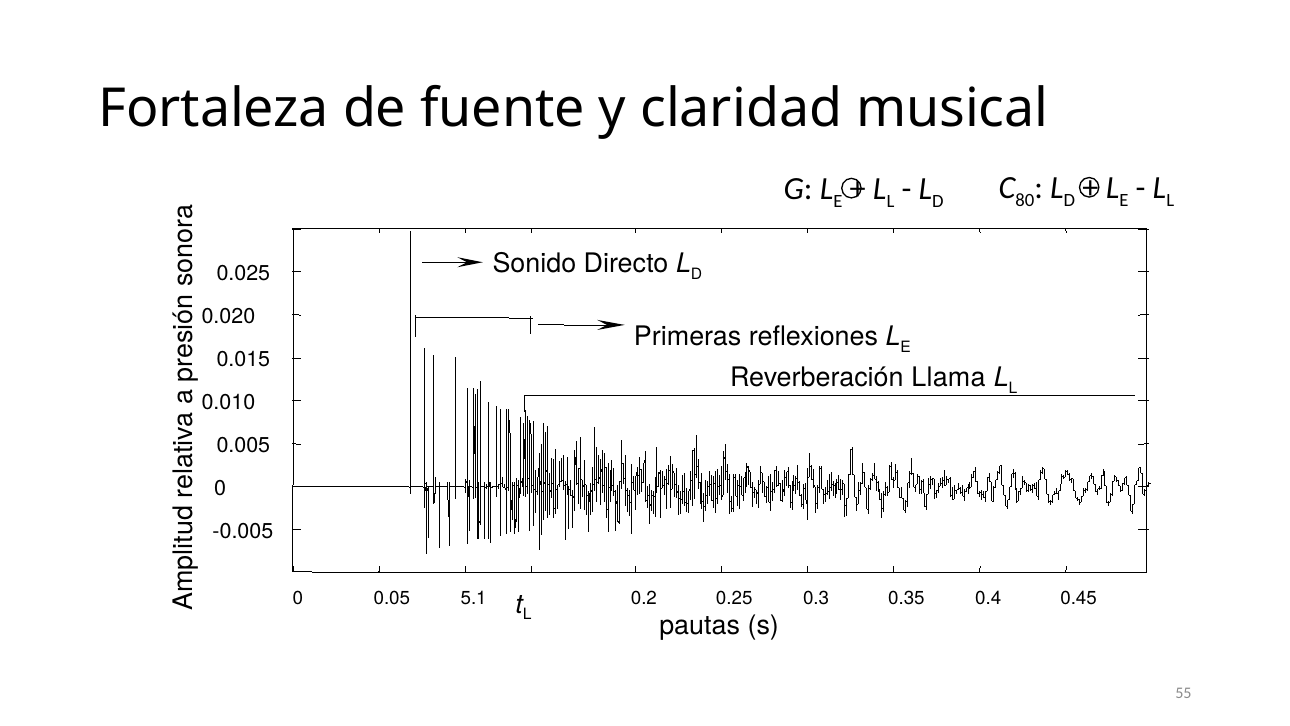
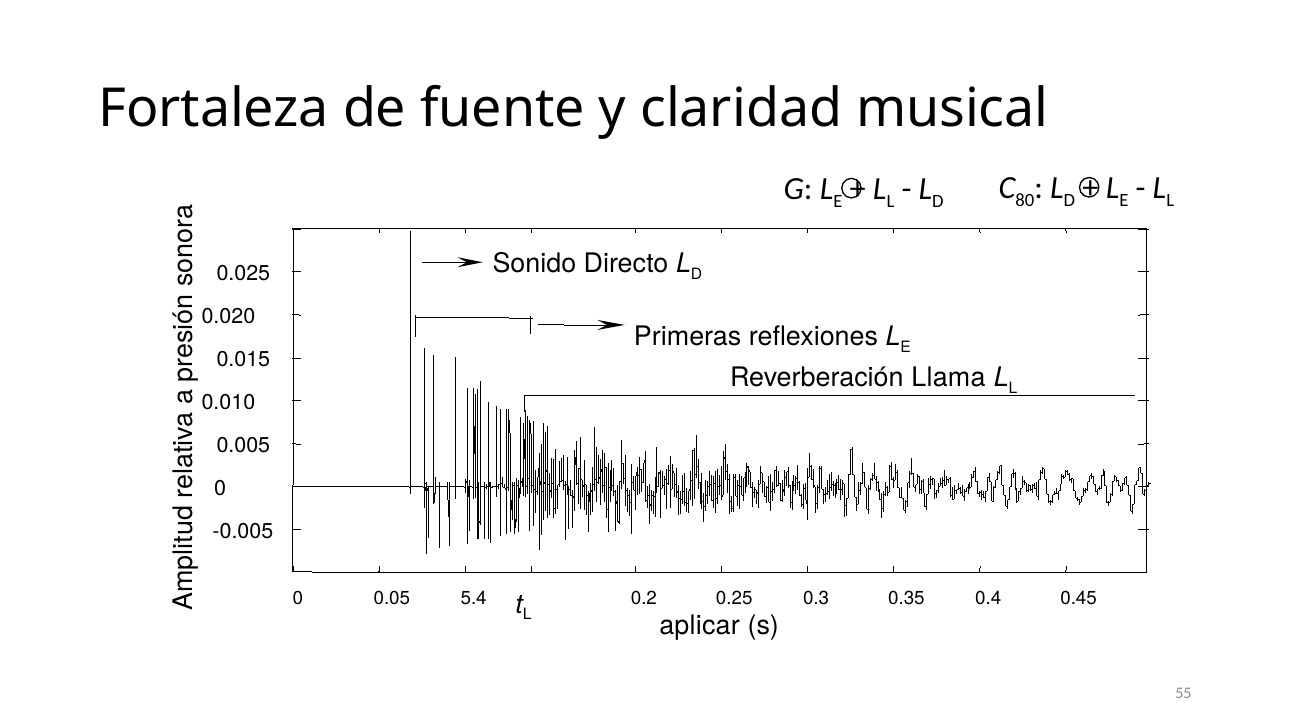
5.1: 5.1 -> 5.4 (474, 598)
pautas: pautas -> aplicar (700, 626)
